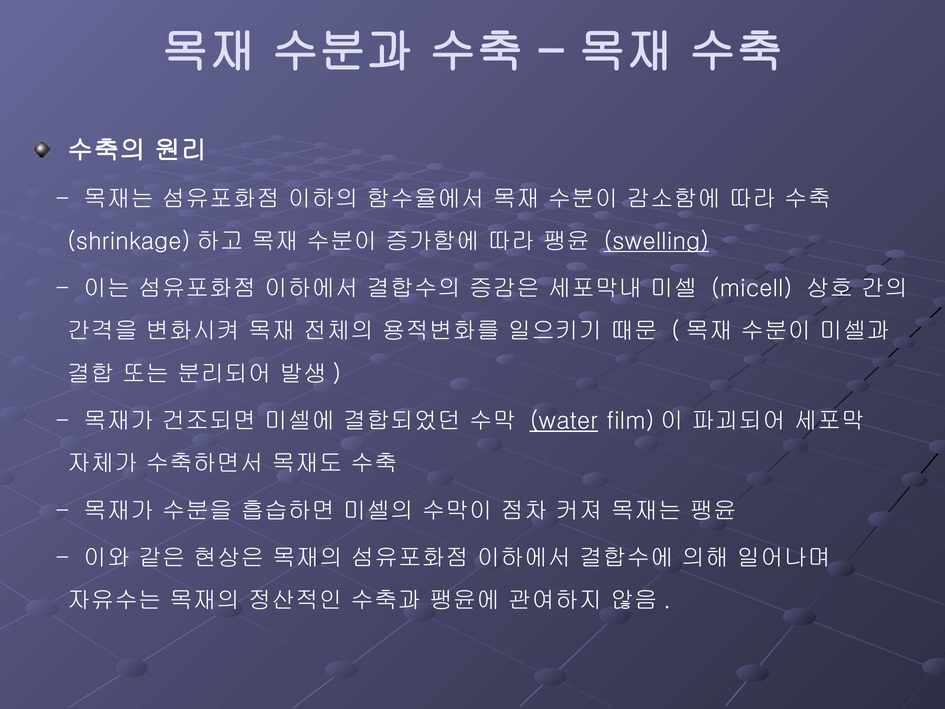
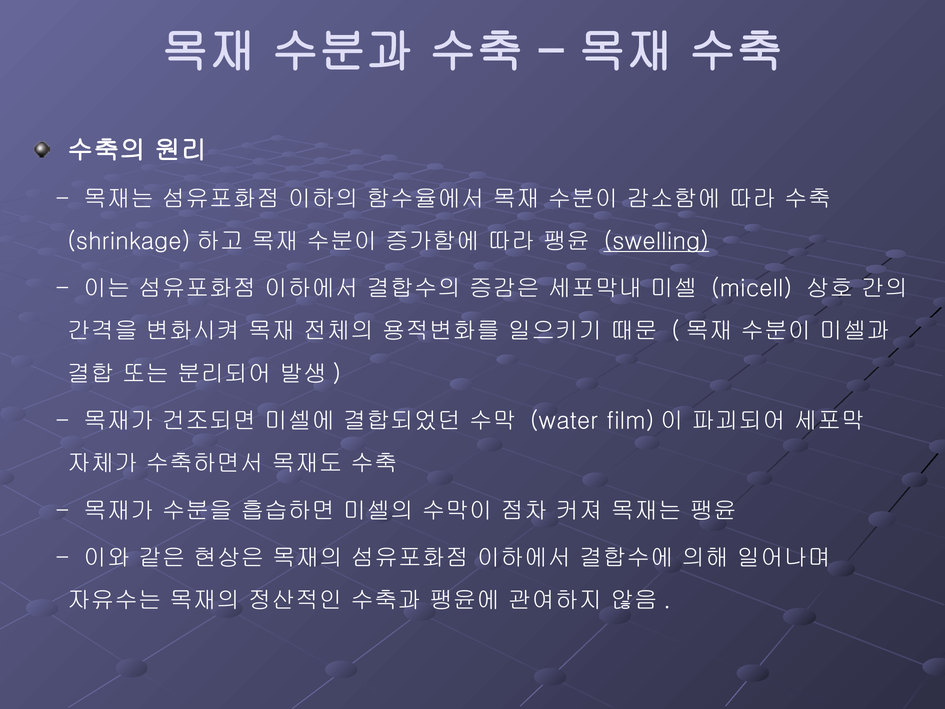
water underline: present -> none (564, 421)
